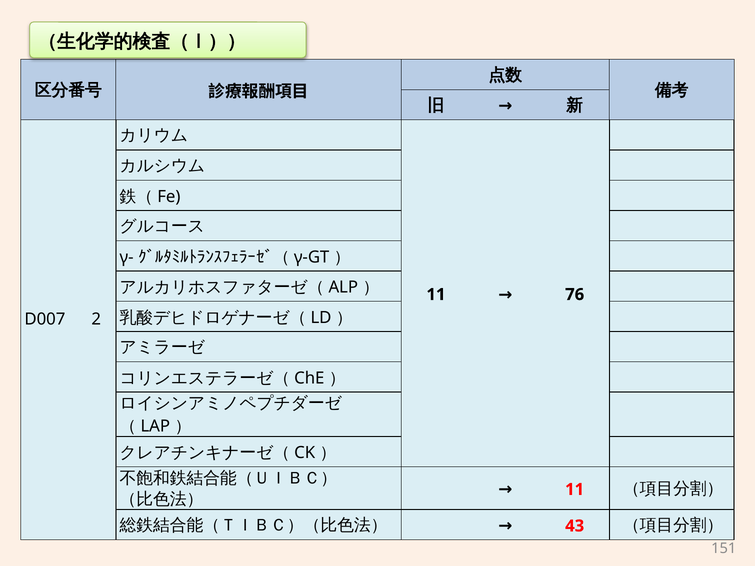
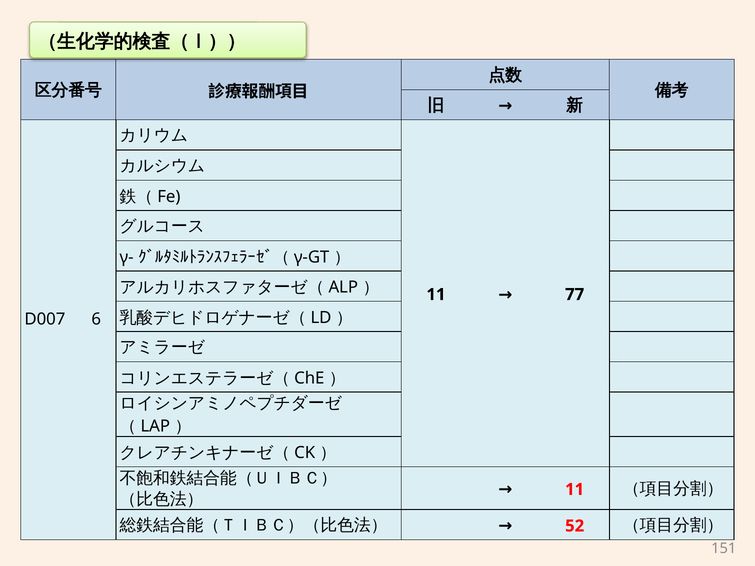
76: 76 -> 77 (575, 295)
2: 2 -> 6 (96, 319)
43: 43 -> 52 (575, 526)
